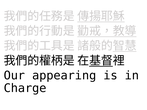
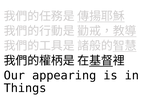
Charge: Charge -> Things (25, 88)
